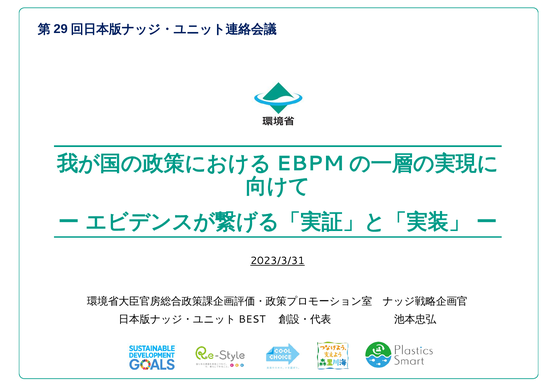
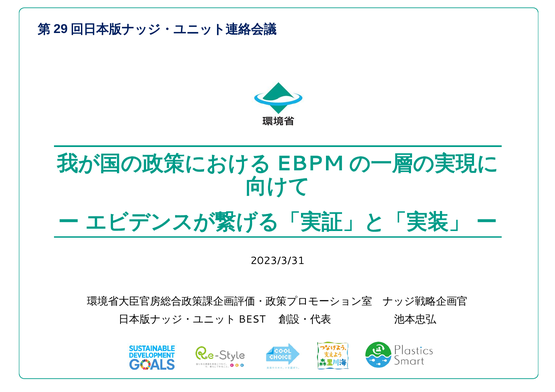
2023/3/31 underline: present -> none (277, 261)
